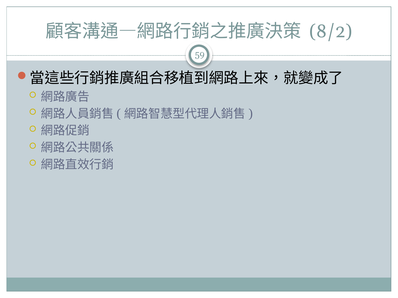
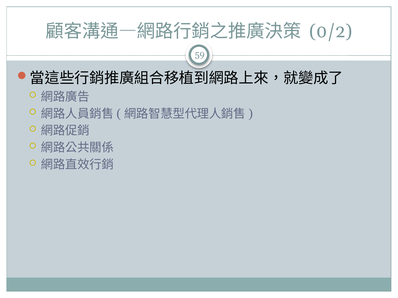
8/2: 8/2 -> 0/2 (331, 31)
